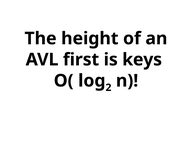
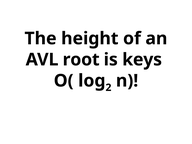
first: first -> root (81, 60)
